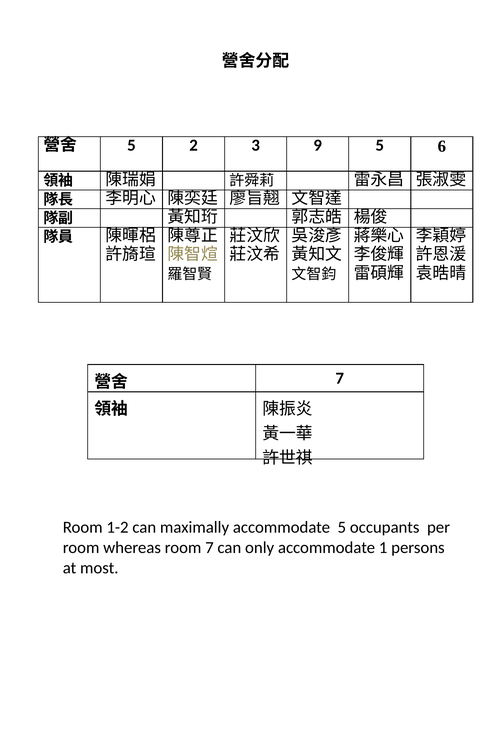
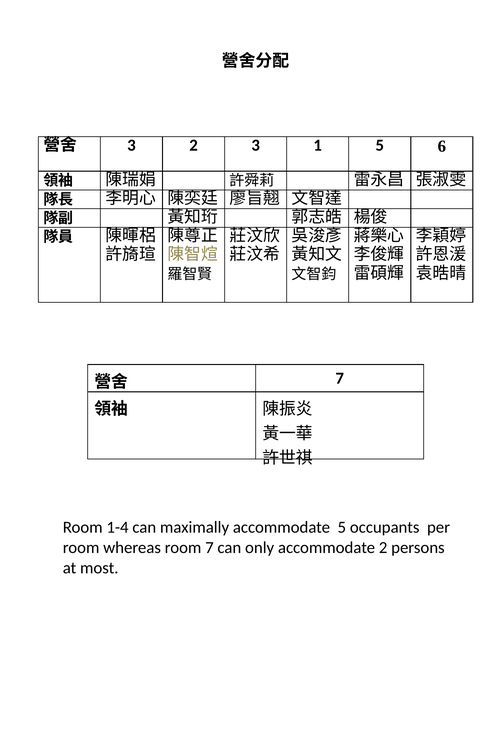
5: 5 -> 3 (131, 145)
9: 9 -> 1 (318, 145)
1-2: 1-2 -> 1-4 (117, 527)
accommodate 1: 1 -> 2 (383, 547)
